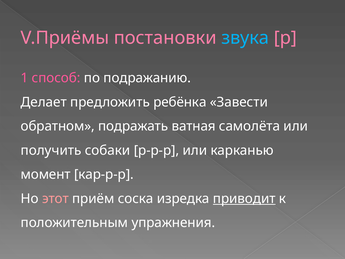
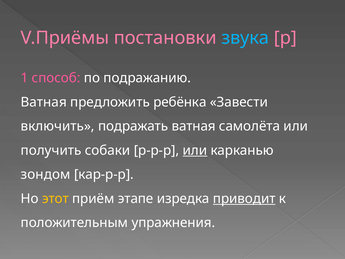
Делает: Делает -> Ватная (44, 102)
обратном: обратном -> включить (58, 126)
или underline: none -> present (195, 150)
момент: момент -> зондом (46, 174)
этот colour: pink -> yellow (55, 198)
соска: соска -> этапе (136, 198)
